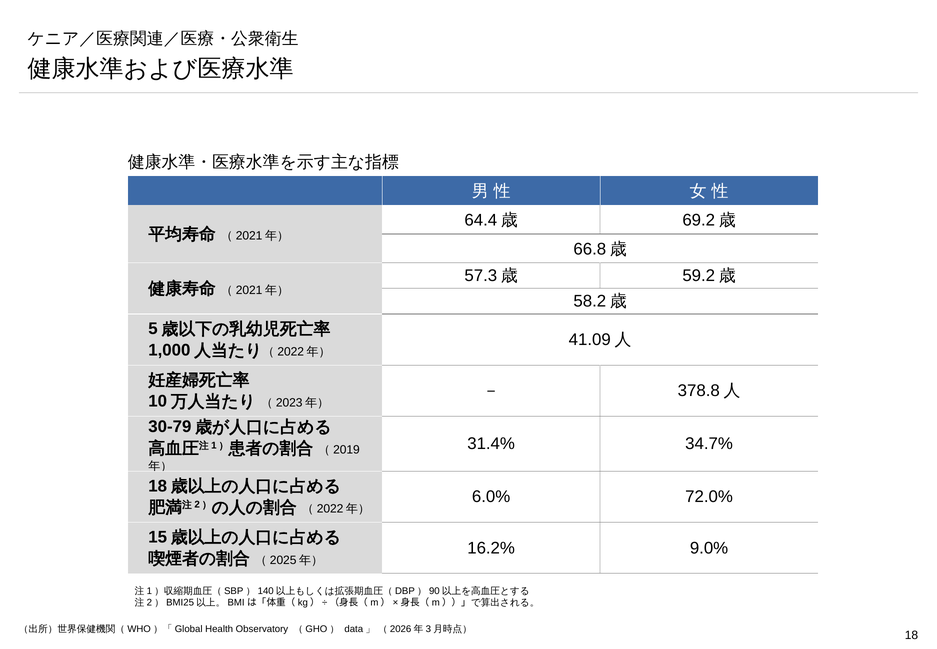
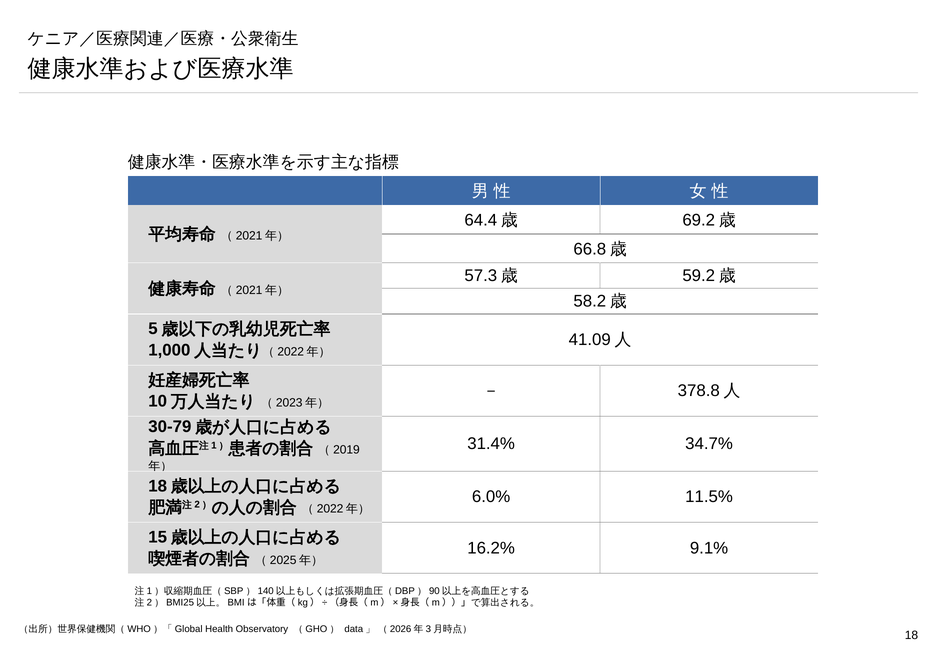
72.0%: 72.0% -> 11.5% (709, 497)
9.0%: 9.0% -> 9.1% (709, 548)
